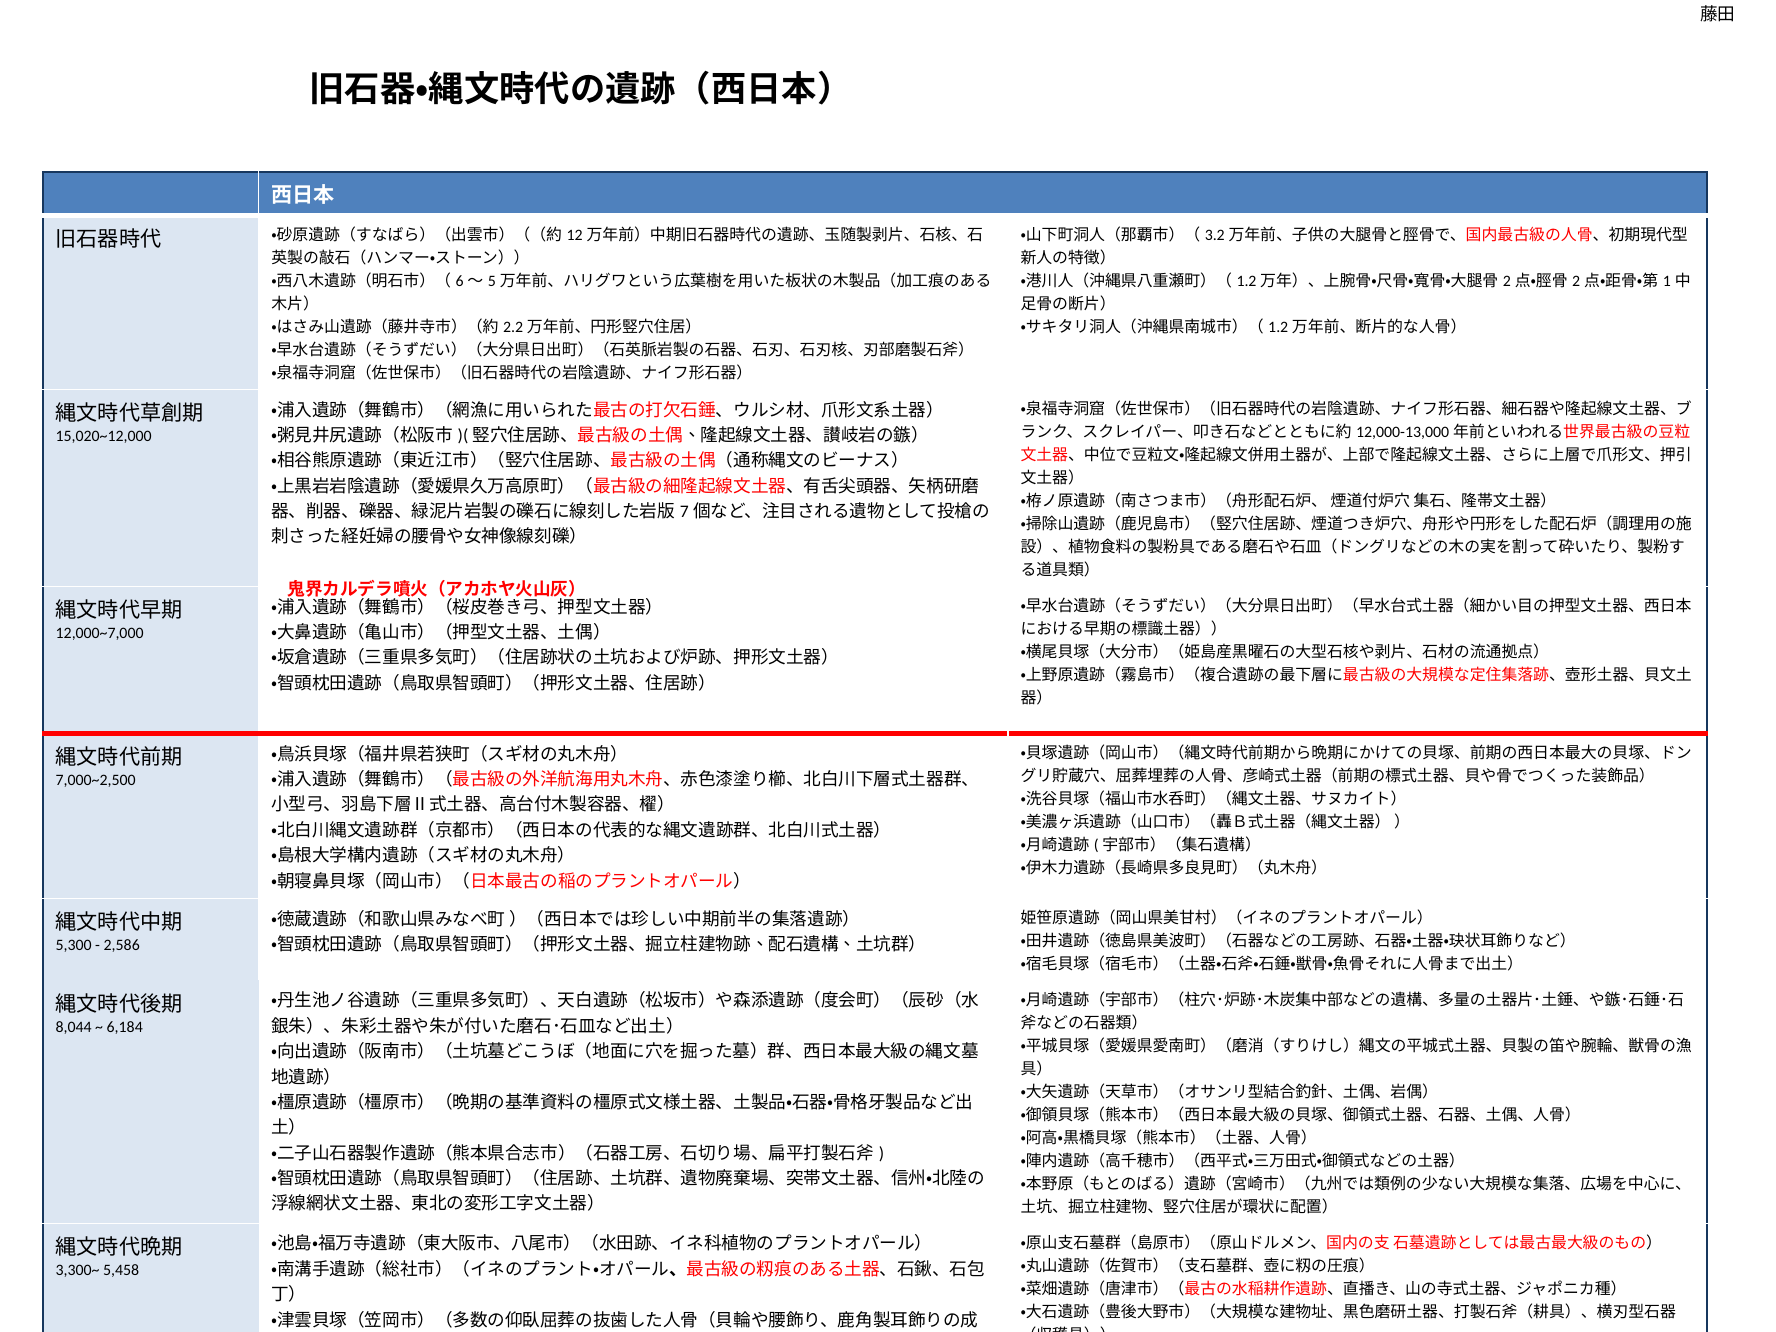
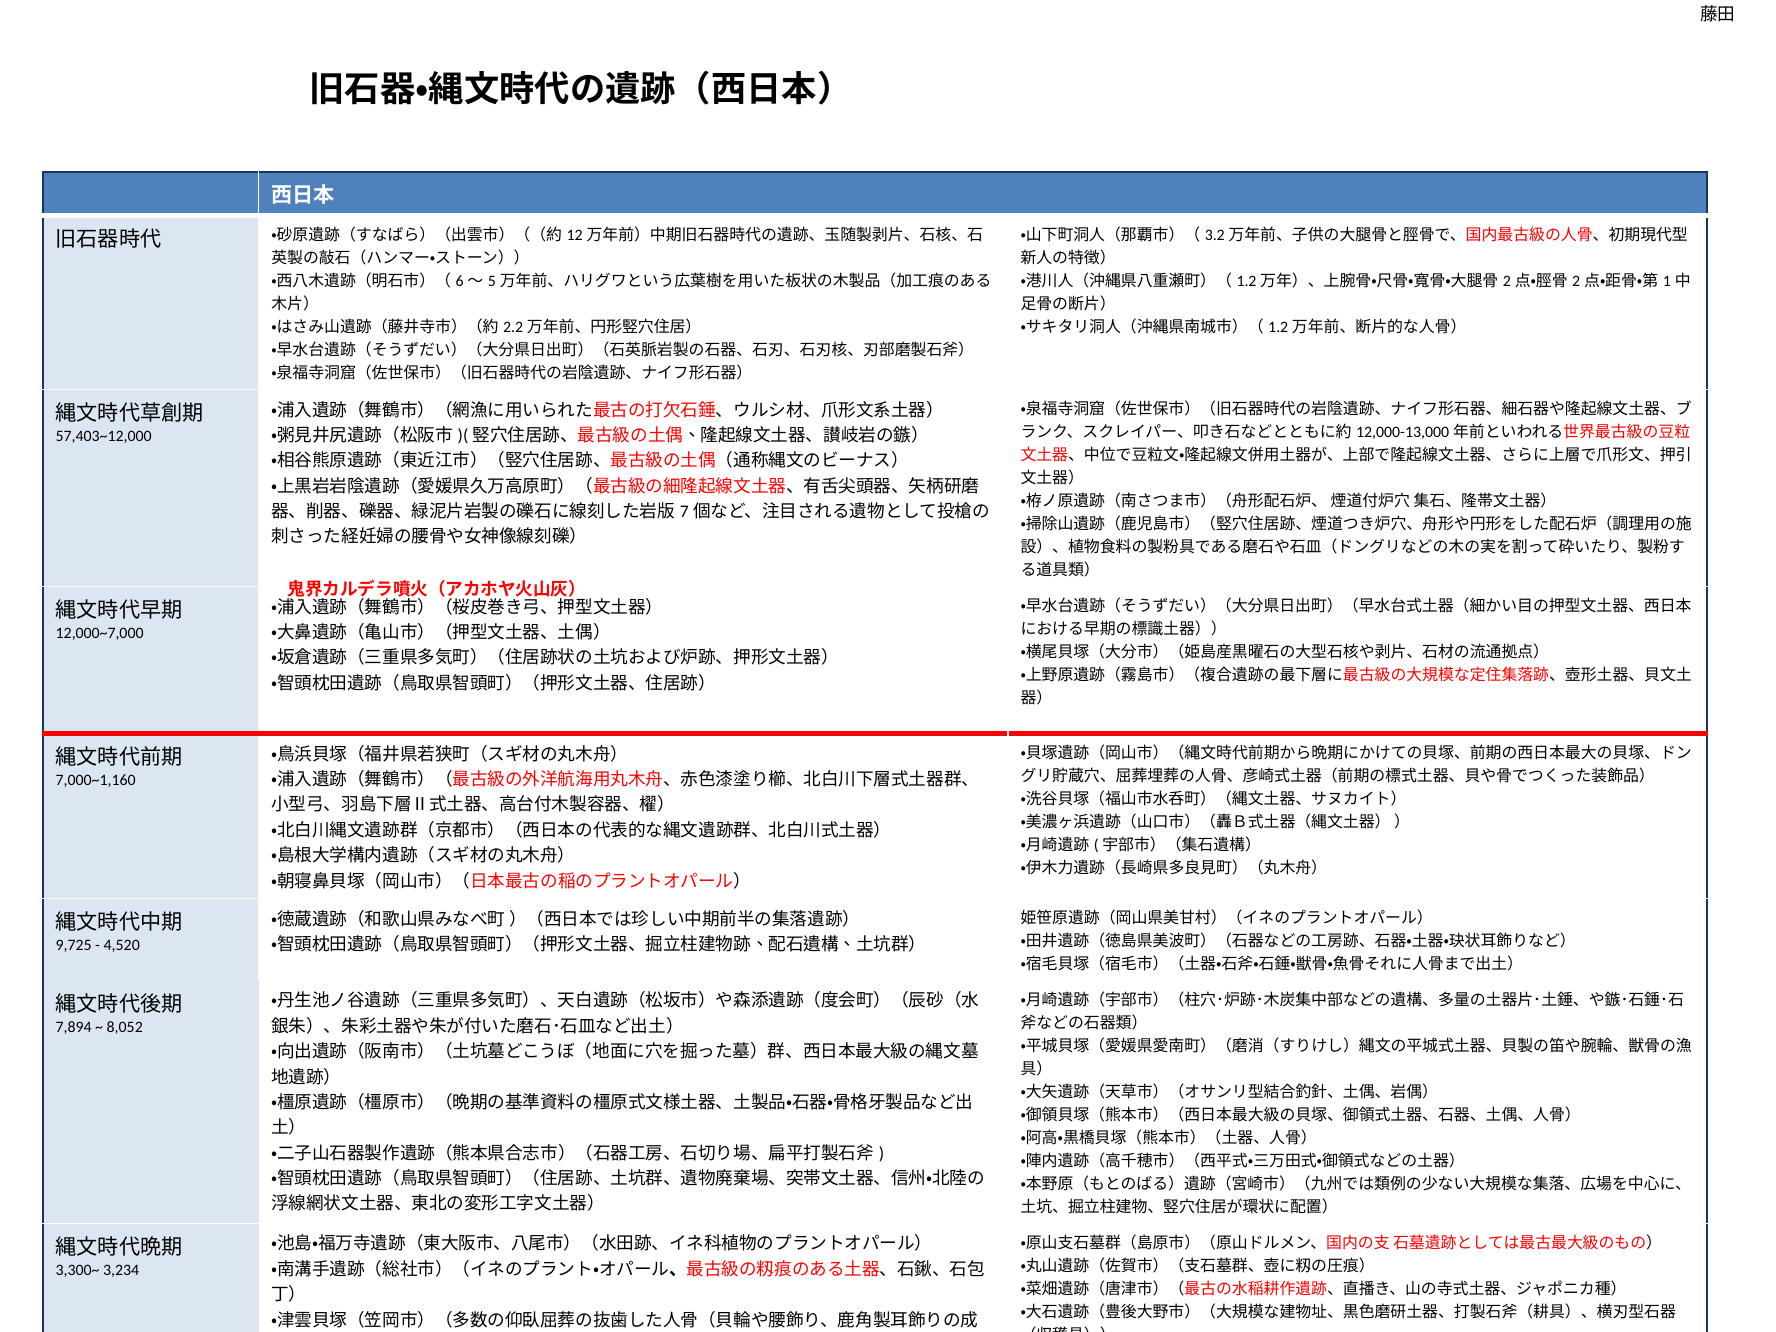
15,020~12,000: 15,020~12,000 -> 57,403~12,000 (104, 436)
7,000~2,500: 7,000~2,500 -> 7,000~1,160 (96, 780)
5,300: 5,300 -> 9,725 (74, 945)
2,586: 2,586 -> 4,520 (122, 945)
8,044: 8,044 -> 7,894 (74, 1027)
6,184: 6,184 -> 8,052 (125, 1027)
5,458: 5,458 -> 3,234 (121, 1270)
